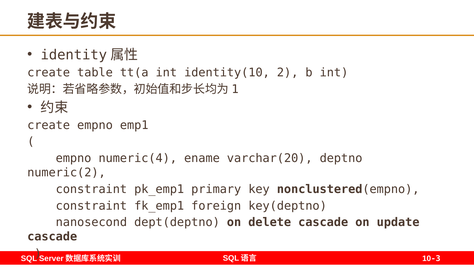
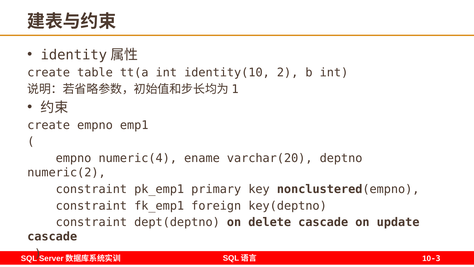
nanosecond: nanosecond -> constraint (91, 222)
